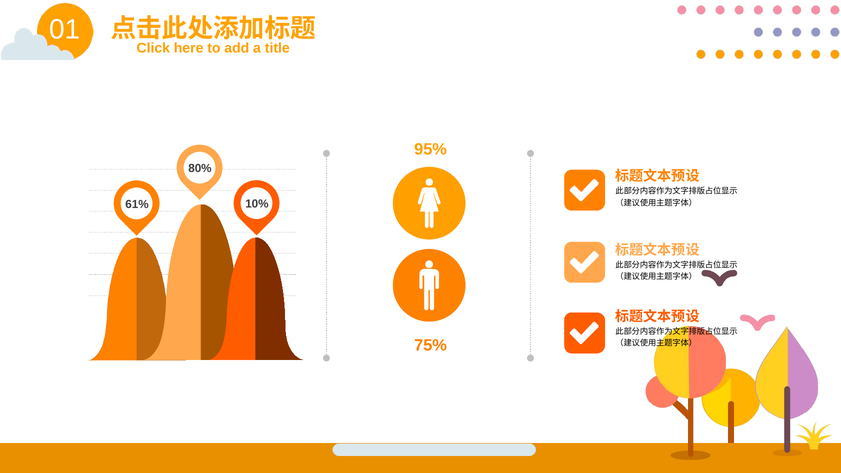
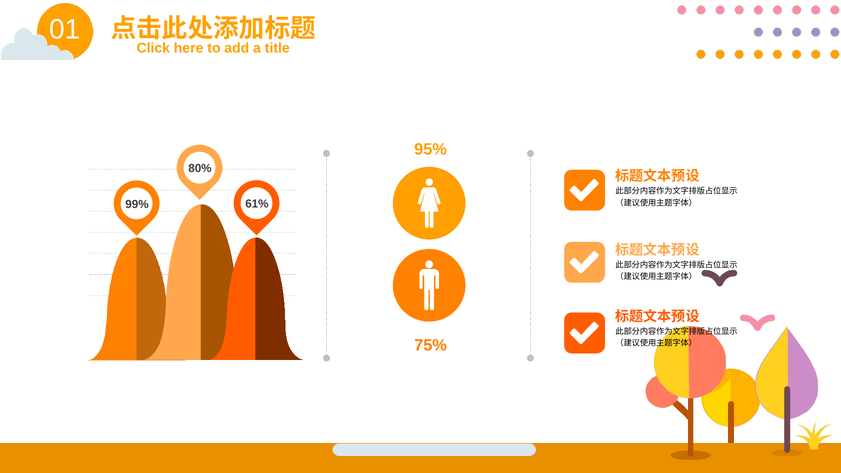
10%: 10% -> 61% (257, 204)
61%: 61% -> 99% (137, 204)
